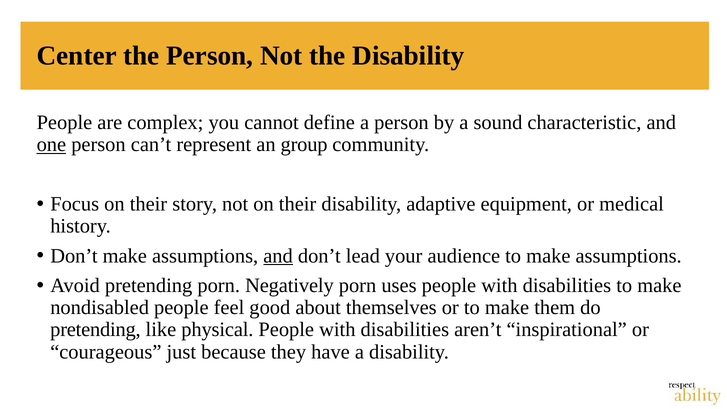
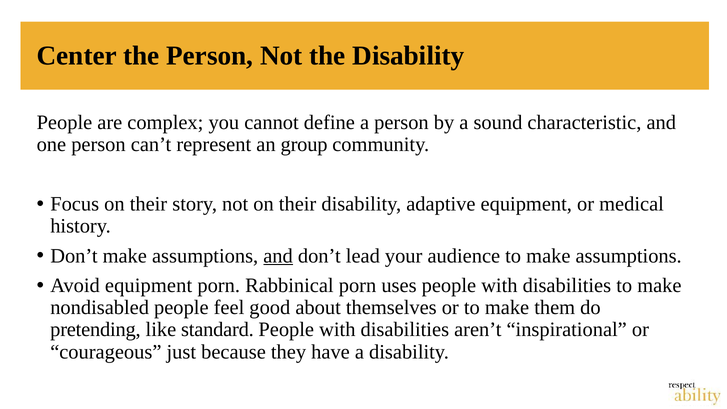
one underline: present -> none (51, 145)
Avoid pretending: pretending -> equipment (149, 285)
Negatively: Negatively -> Rabbinical (289, 285)
physical: physical -> standard (217, 330)
